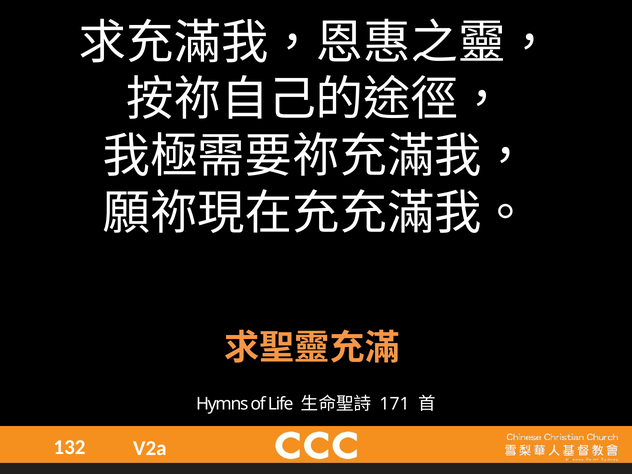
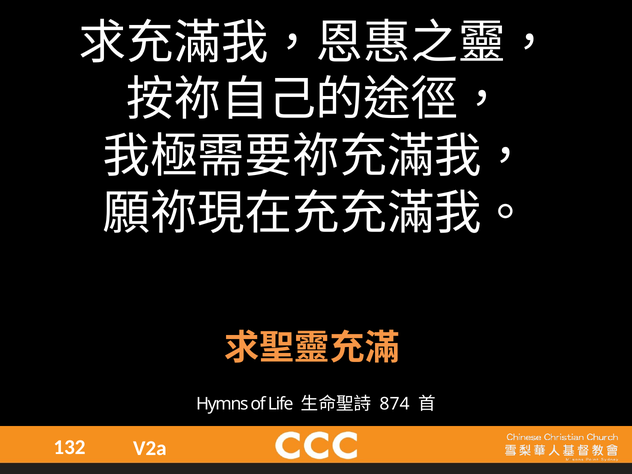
171: 171 -> 874 (395, 404)
